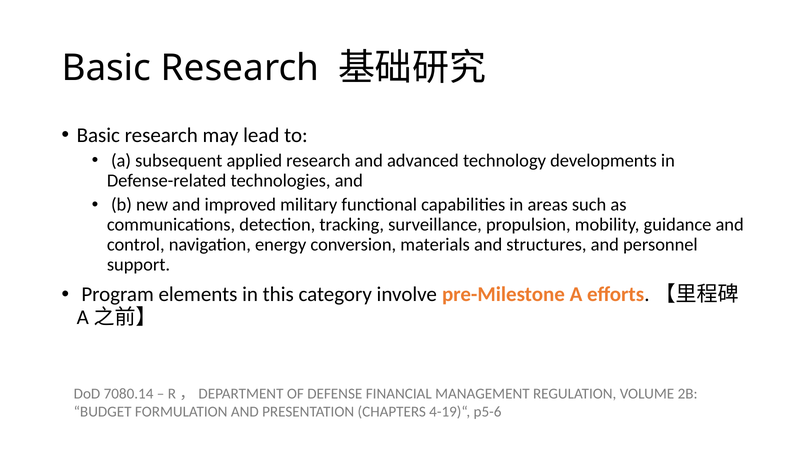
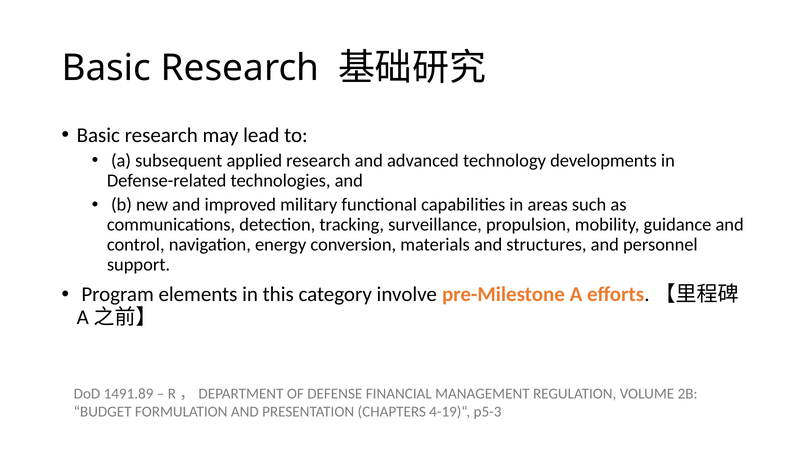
7080.14: 7080.14 -> 1491.89 (129, 394)
p5-6: p5-6 -> p5-3 (488, 412)
